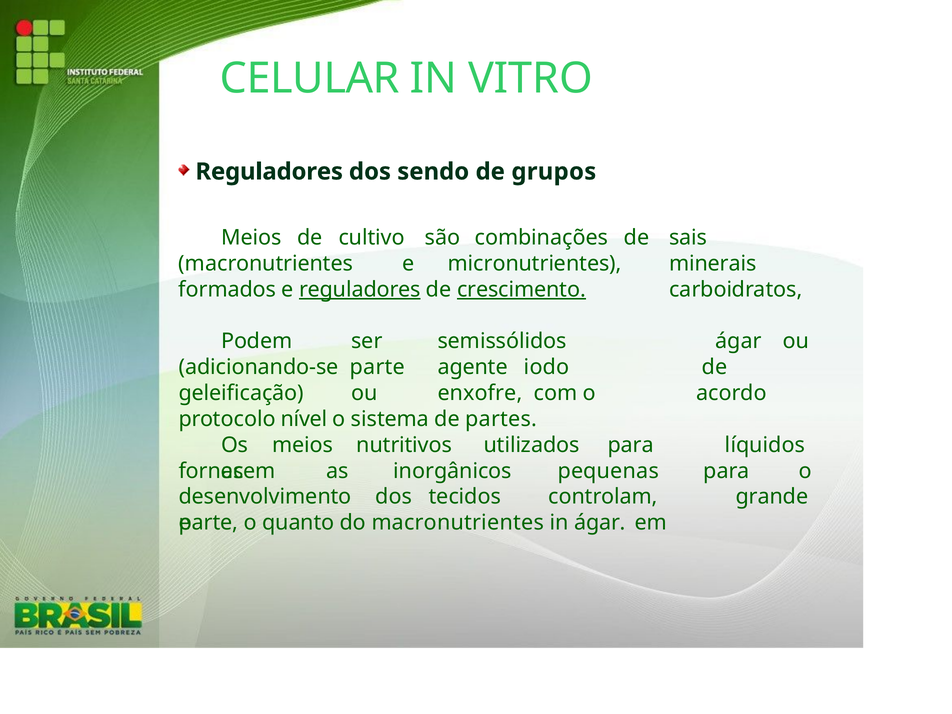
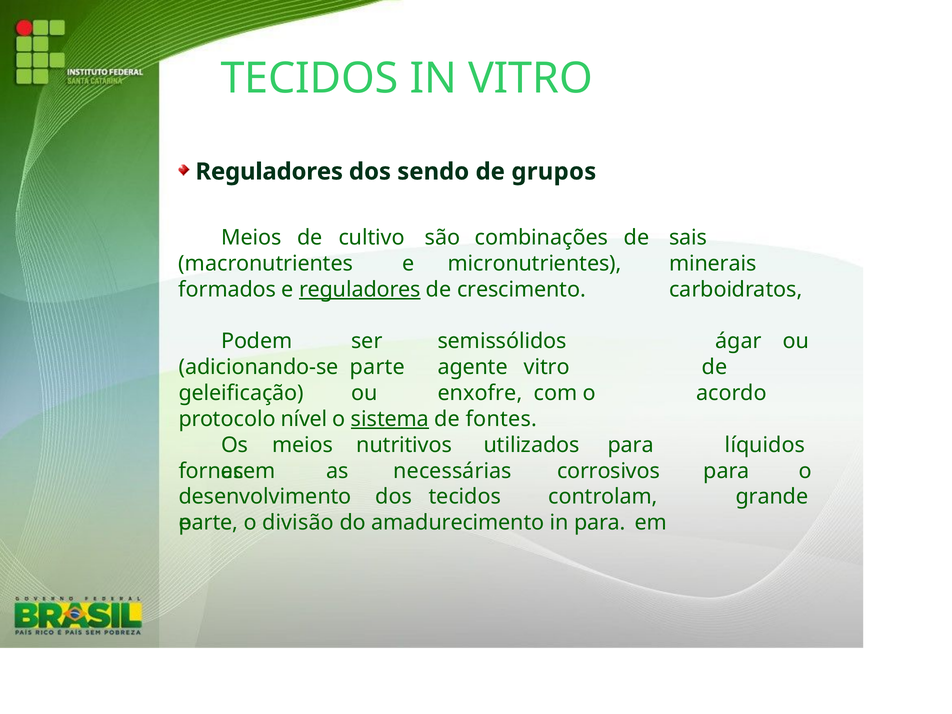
CELULAR: CELULAR -> TECIDOS (310, 79)
crescimento underline: present -> none (521, 289)
agente iodo: iodo -> vitro (547, 367)
sistema underline: none -> present (390, 419)
partes: partes -> fontes (501, 419)
inorgânicos: inorgânicos -> necessárias (453, 471)
pequenas: pequenas -> corrosivos (609, 471)
quanto: quanto -> divisão (298, 522)
do macronutrientes: macronutrientes -> amadurecimento (458, 522)
in ágar: ágar -> para (600, 522)
